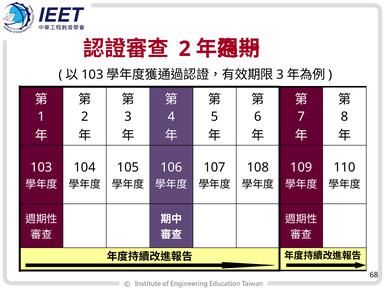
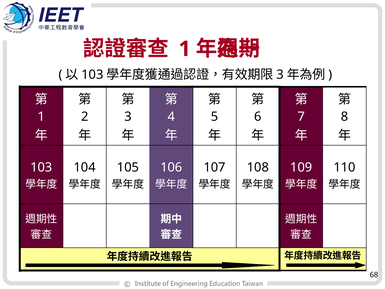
2: 2 -> 1 (185, 49)
